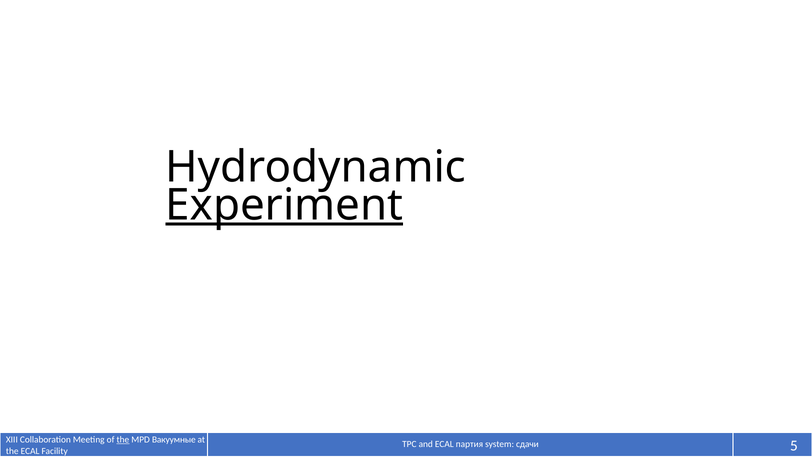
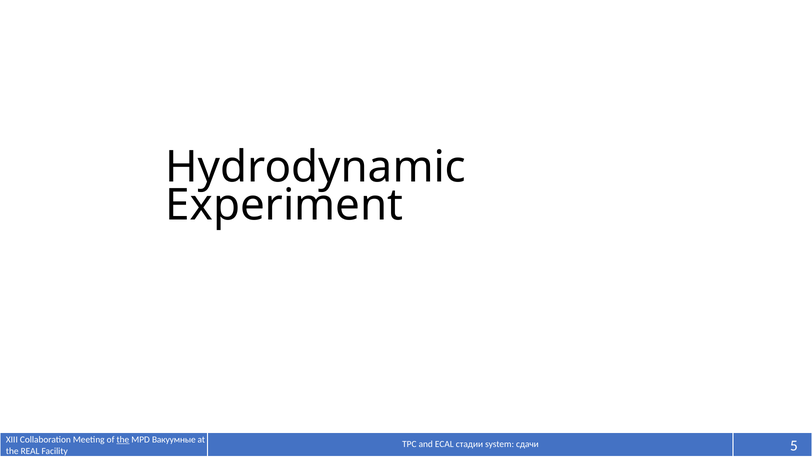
Experiment underline: present -> none (284, 205)
партия: партия -> стадии (469, 444)
the ECAL: ECAL -> REAL (30, 451)
